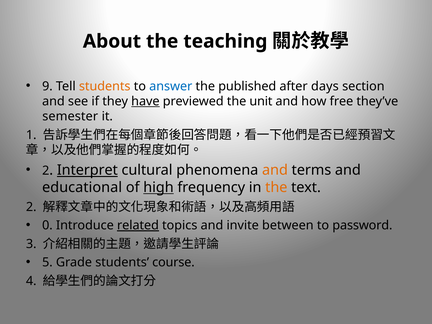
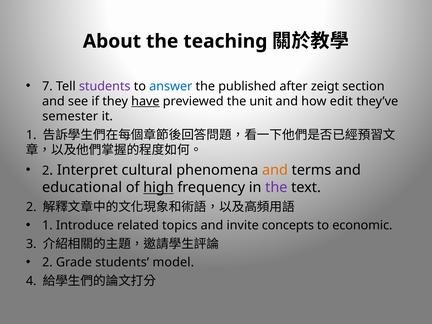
9: 9 -> 7 (47, 86)
students colour: orange -> purple (105, 86)
days: days -> zeigt (325, 86)
free: free -> edit (341, 101)
Interpret underline: present -> none (87, 170)
the colour: orange -> purple (276, 188)
0: 0 -> 1 (47, 225)
related underline: present -> none (138, 225)
between: between -> concepts (288, 225)
password: password -> economic (362, 225)
5: 5 -> 2 (47, 262)
course: course -> model (173, 262)
